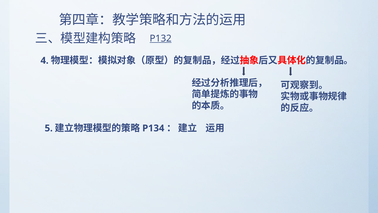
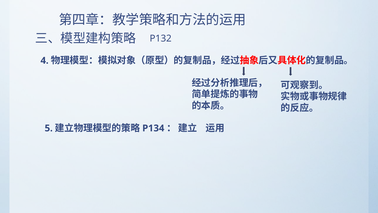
P132 underline: present -> none (161, 38)
